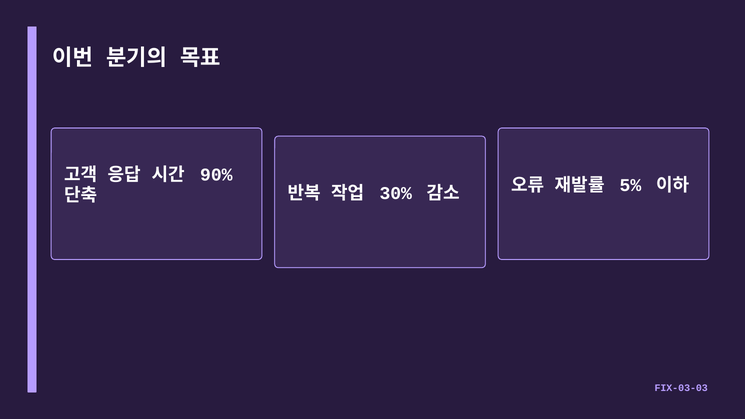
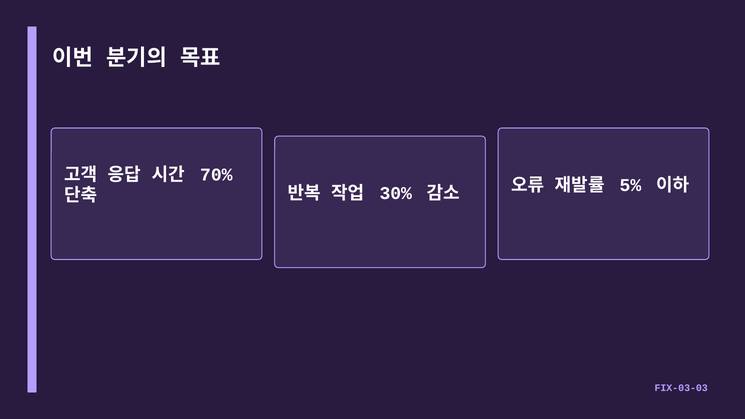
90%: 90% -> 70% (216, 175)
